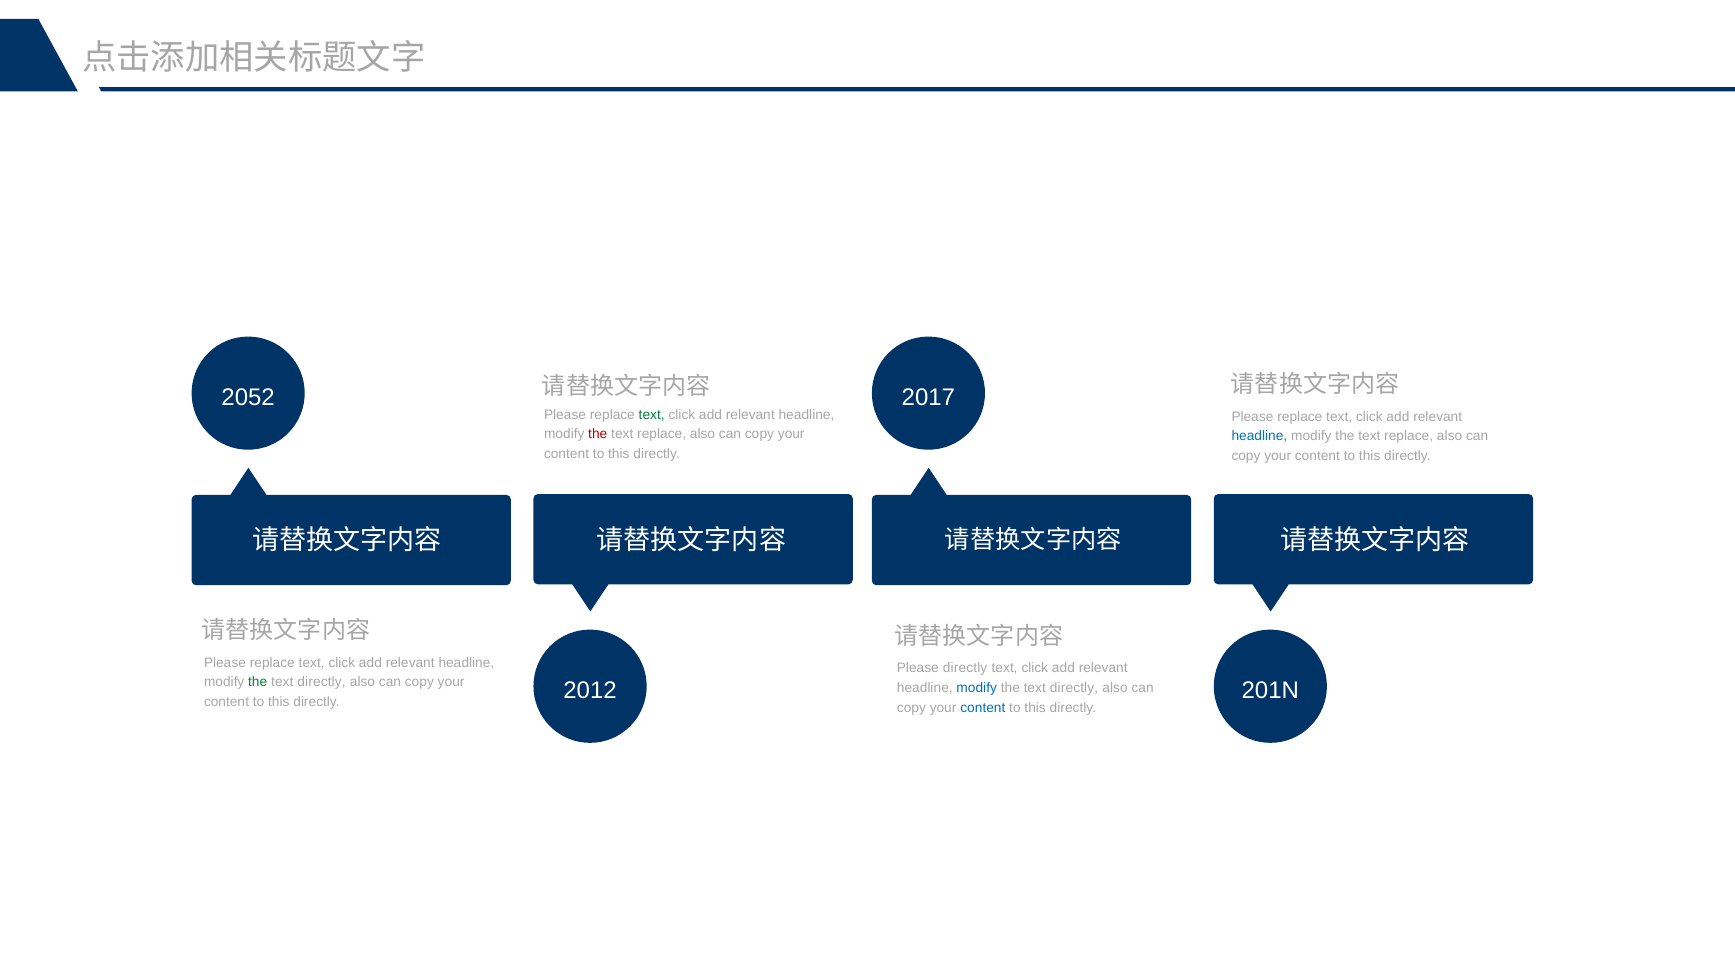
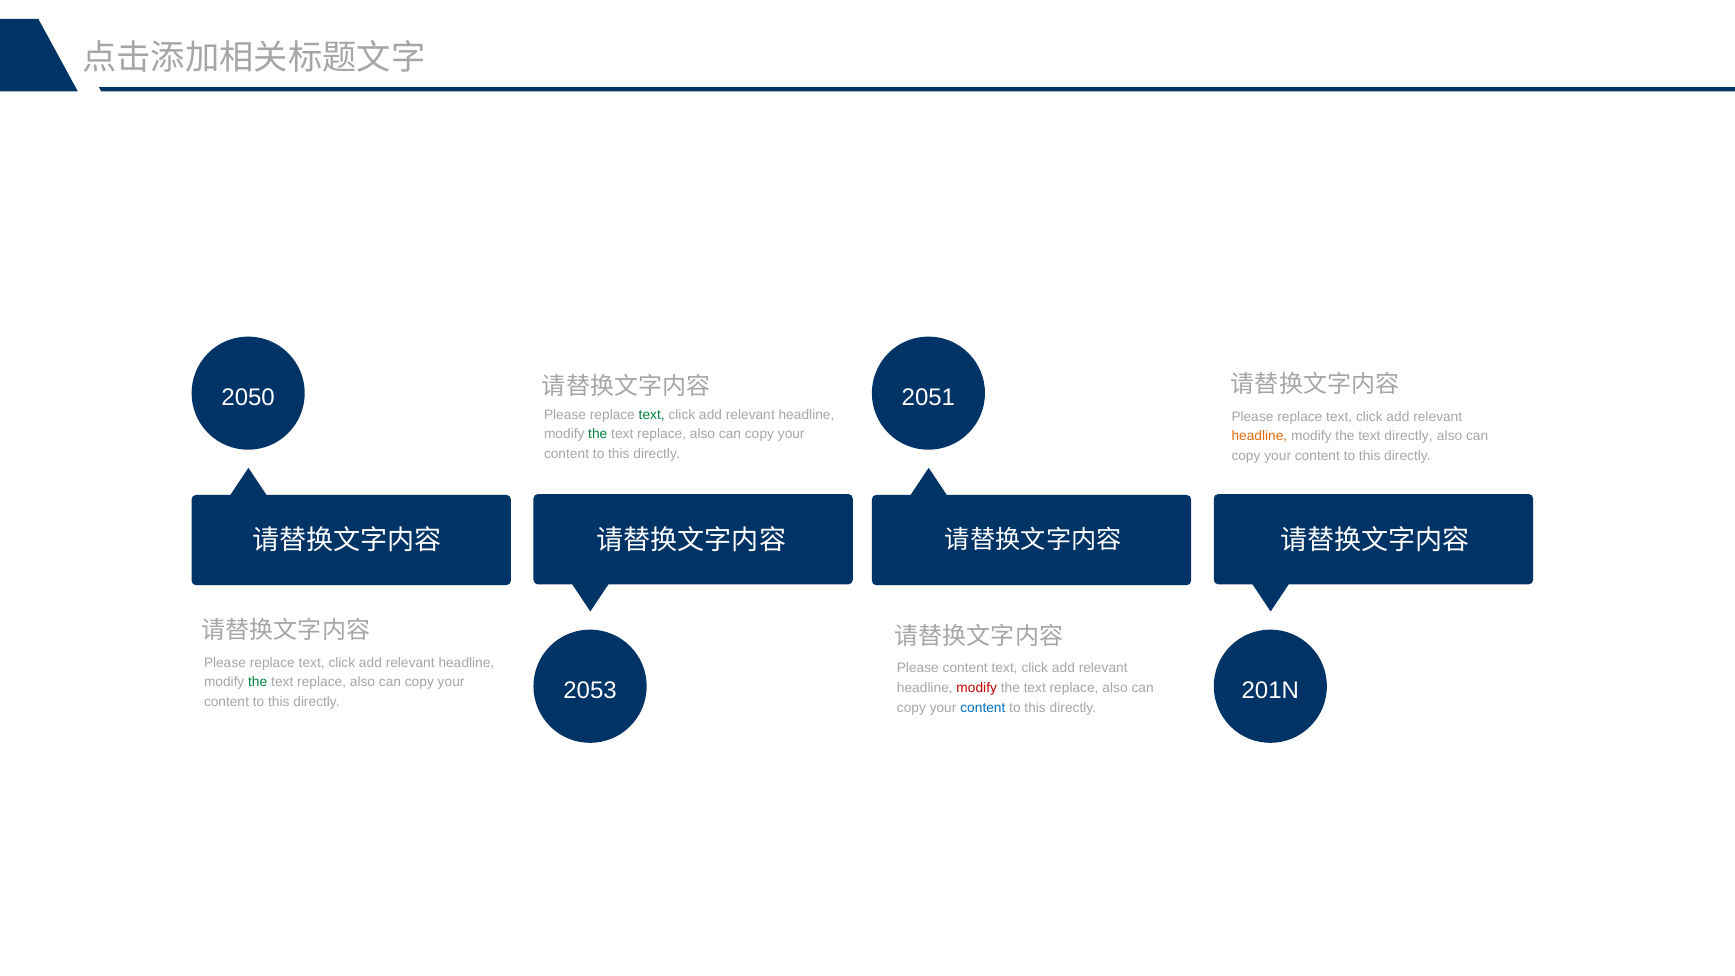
2052: 2052 -> 2050 (248, 398)
2017: 2017 -> 2051 (928, 398)
the colour: red -> green (598, 434)
headline colour: blue -> orange (1259, 436)
replace: replace -> directly (1409, 436)
Please directly: directly -> content (965, 668)
directly: directly -> replace (322, 682)
2012: 2012 -> 2053 (590, 691)
modify colour: blue -> red (977, 688)
directly: directly -> replace (1074, 688)
